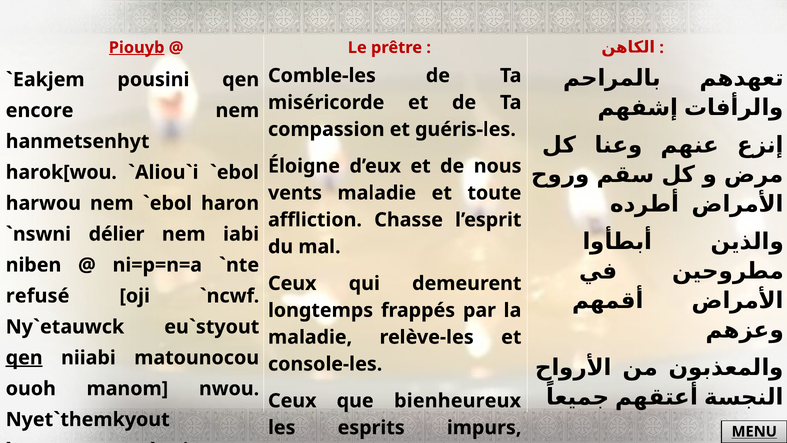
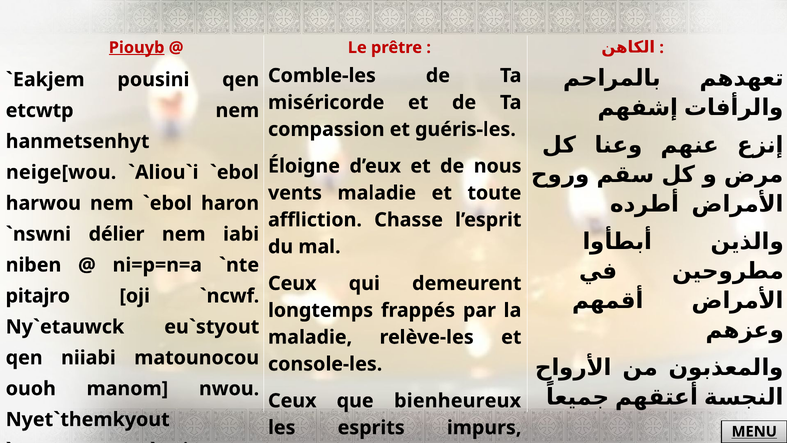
encore: encore -> etcwtp (40, 110)
harok[wou: harok[wou -> neige[wou (61, 172)
refusé: refusé -> pitajro (38, 296)
qen underline: present -> none (24, 358)
